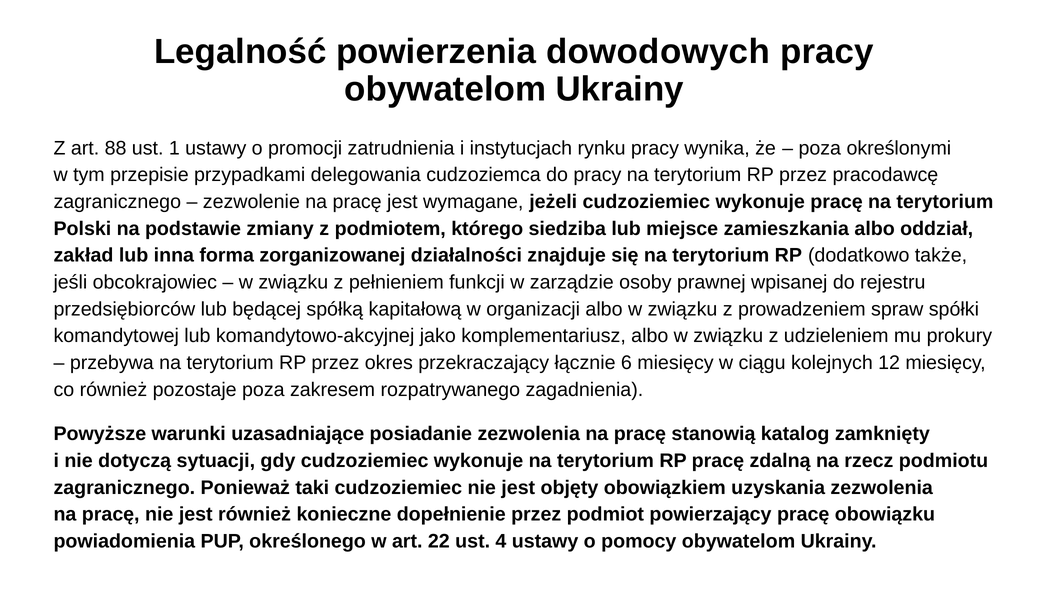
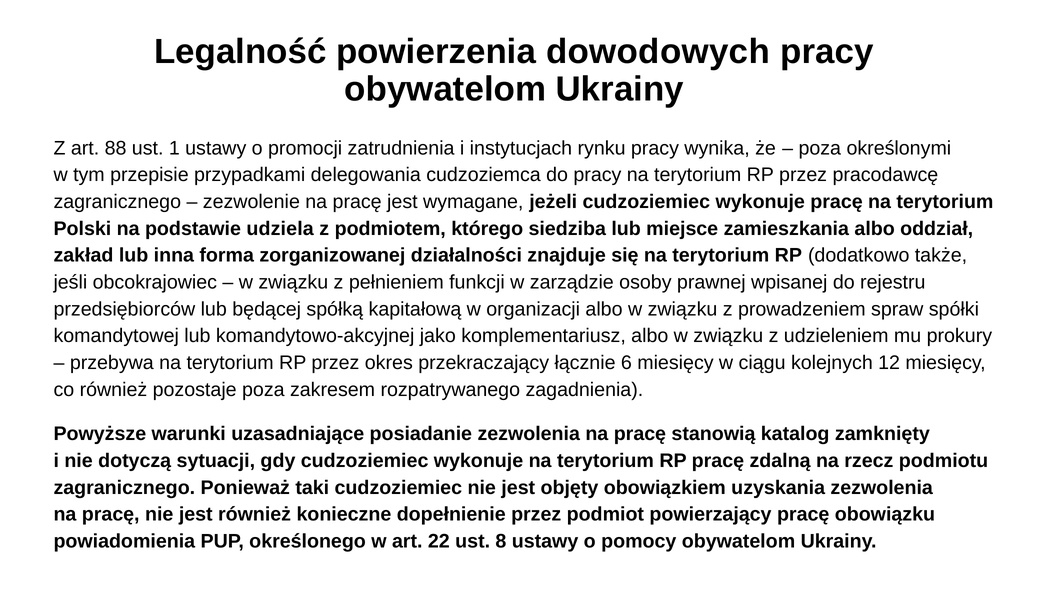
zmiany: zmiany -> udziela (280, 229)
4: 4 -> 8 (501, 541)
